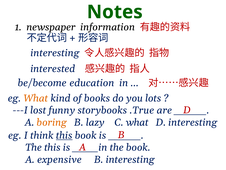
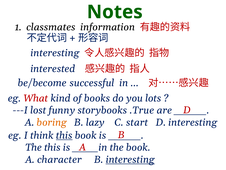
newspaper: newspaper -> classmates (51, 27)
education: education -> successful (92, 83)
What colour: orange -> red (36, 98)
C what: what -> start (137, 122)
expensive: expensive -> character (59, 159)
interesting underline: none -> present (130, 159)
